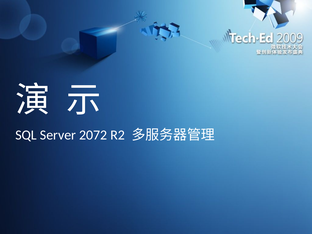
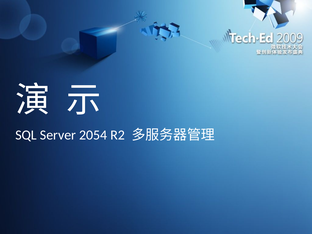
2072: 2072 -> 2054 (93, 135)
